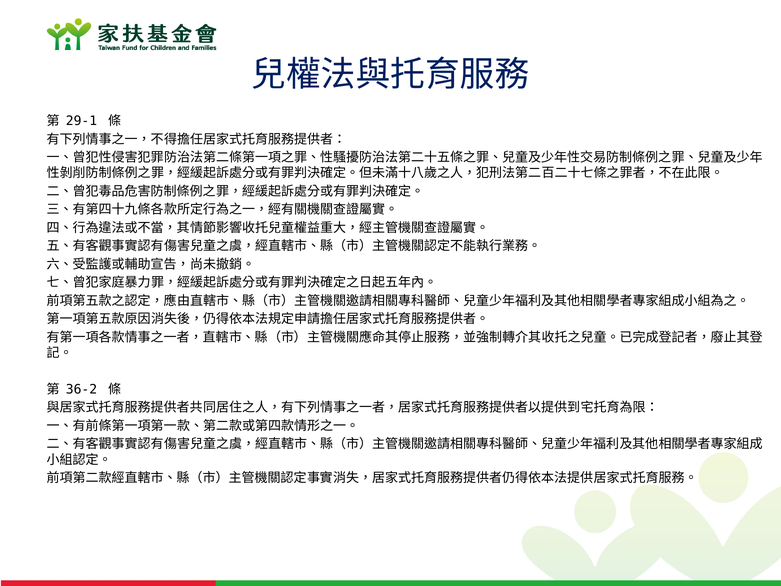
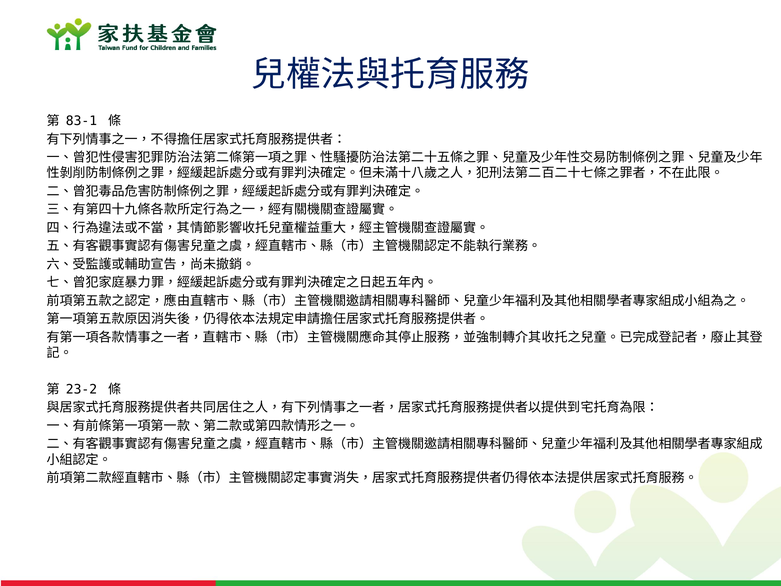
29-1: 29-1 -> 83-1 (81, 121)
36-2: 36-2 -> 23-2 (81, 389)
